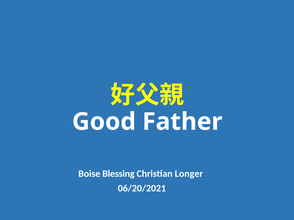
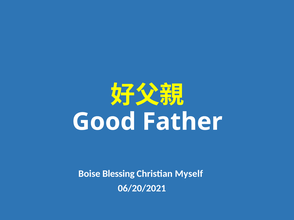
Longer: Longer -> Myself (189, 174)
